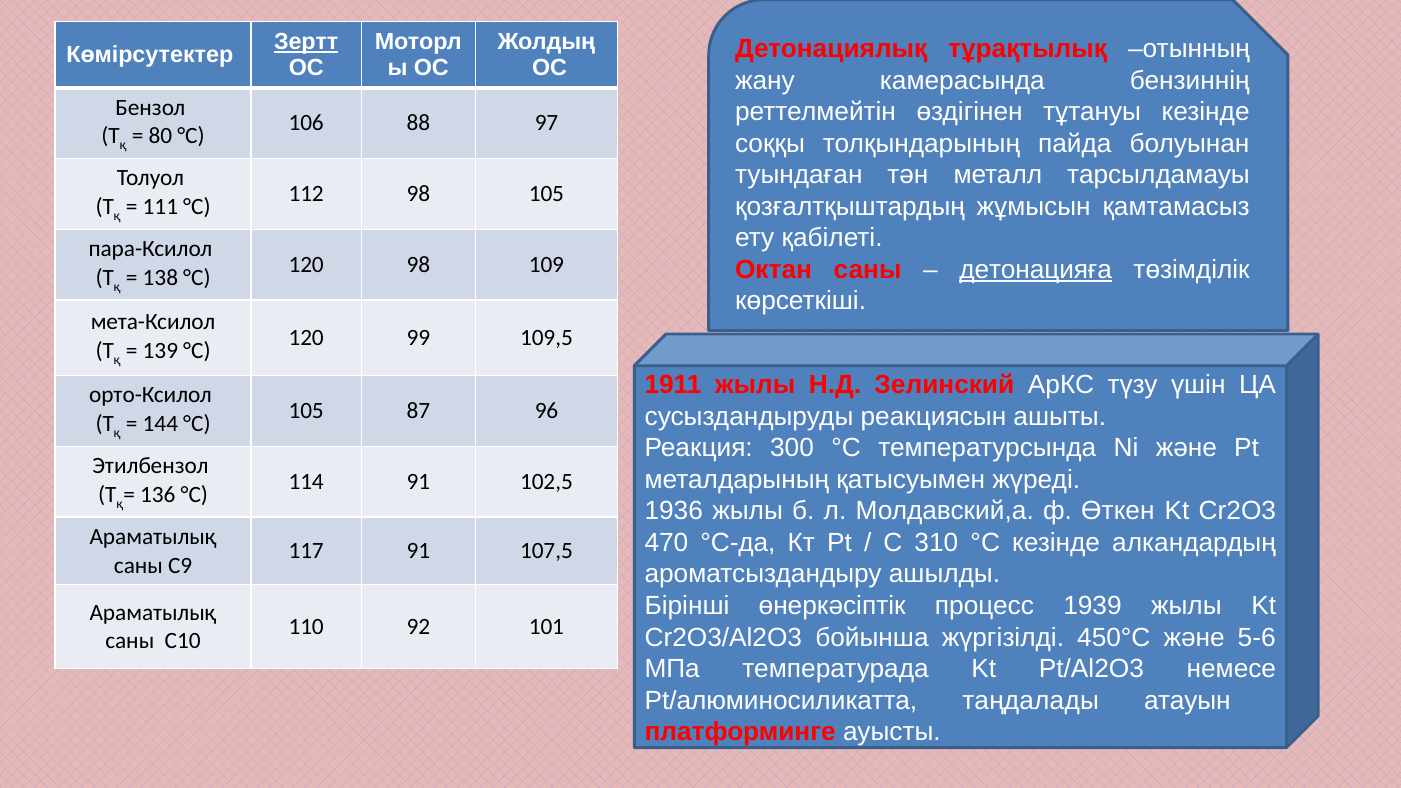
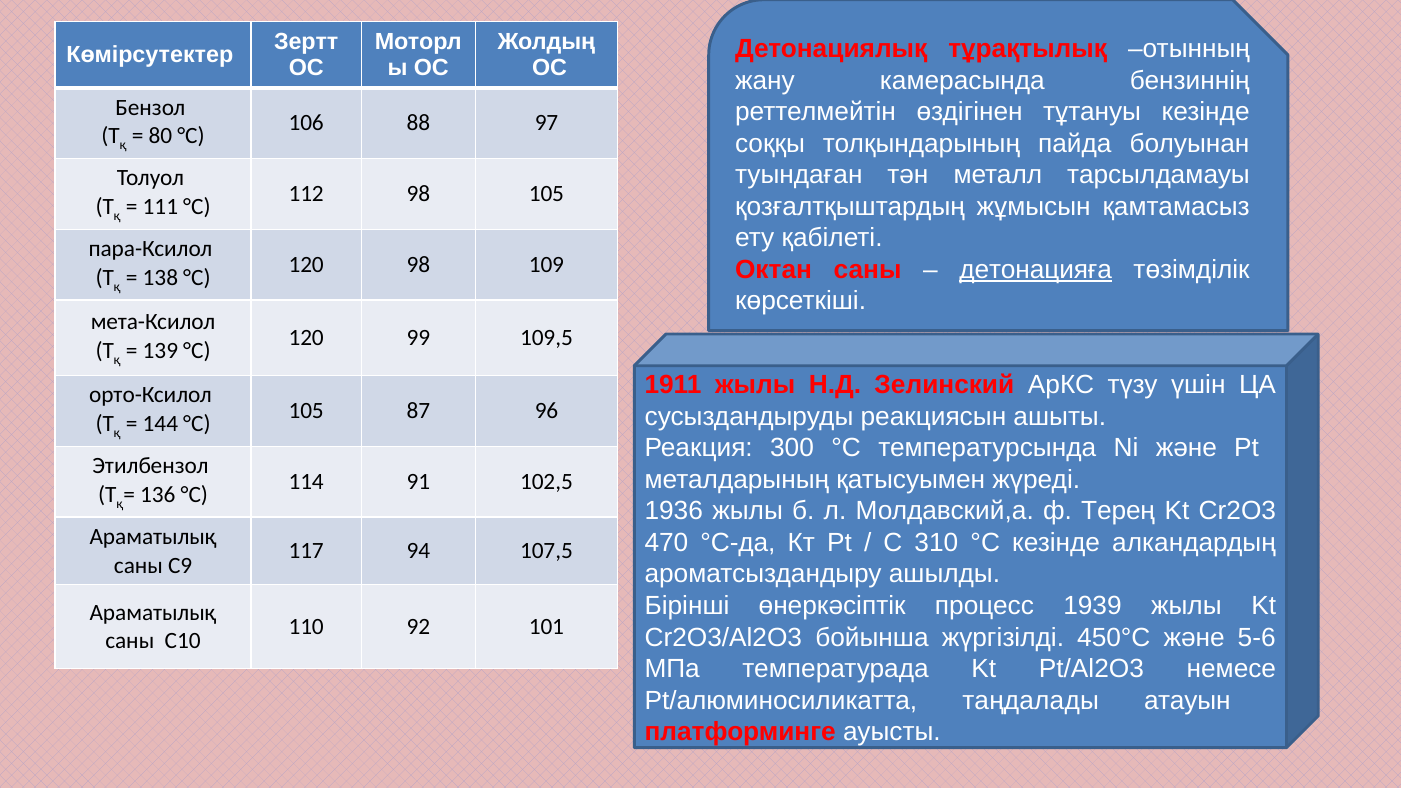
Зертт underline: present -> none (306, 42)
Өткен: Өткен -> Терең (1118, 511)
117 91: 91 -> 94 (418, 551)
